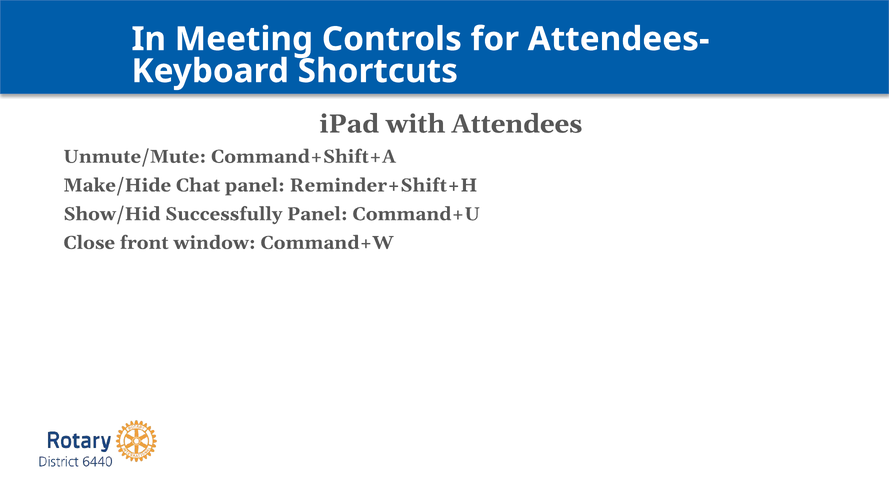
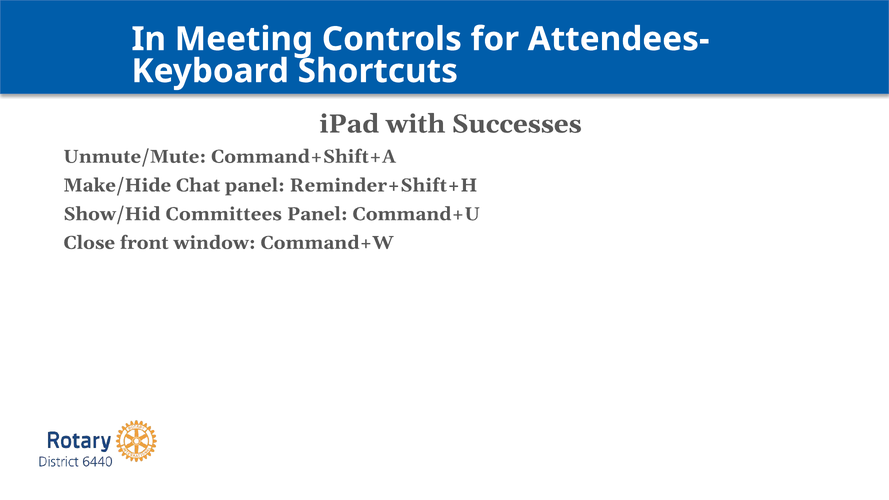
Attendees: Attendees -> Successes (517, 124)
Successfully: Successfully -> Committees (224, 214)
